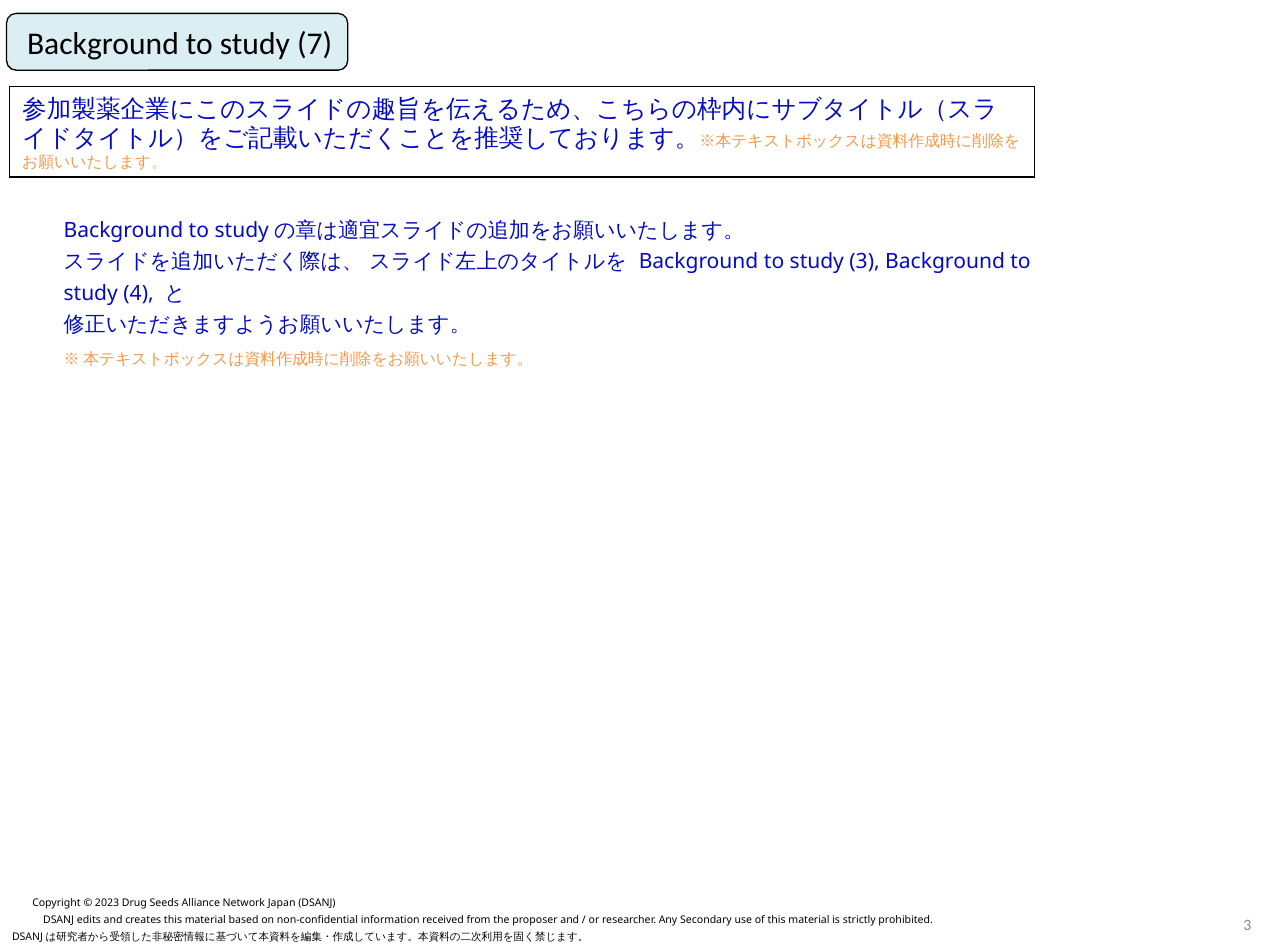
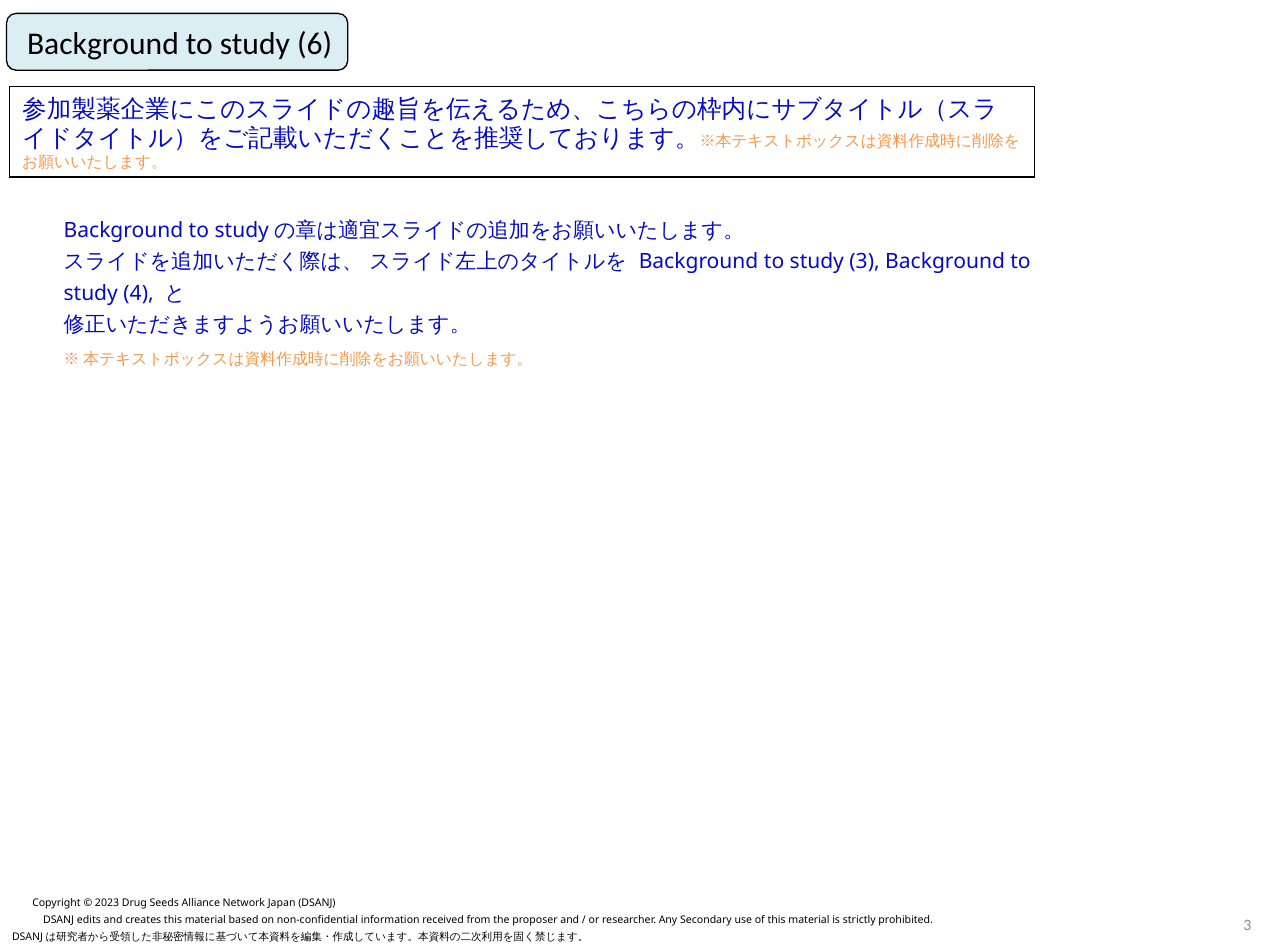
7: 7 -> 6 (315, 44)
